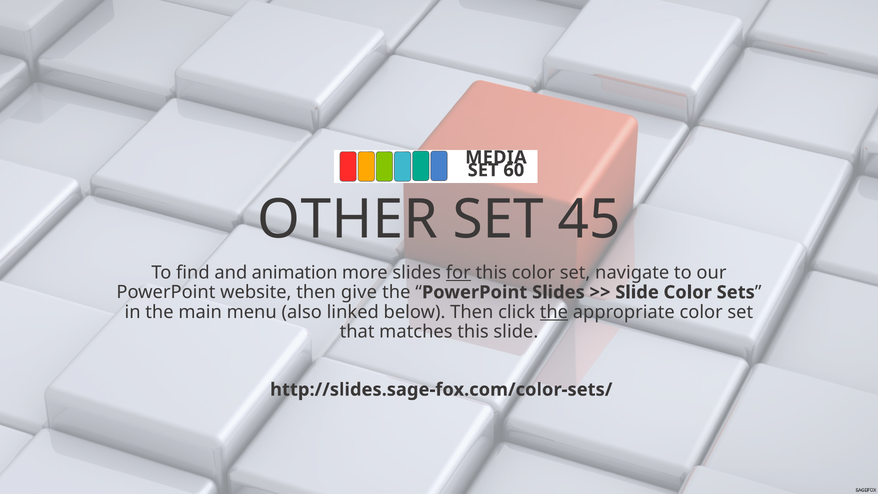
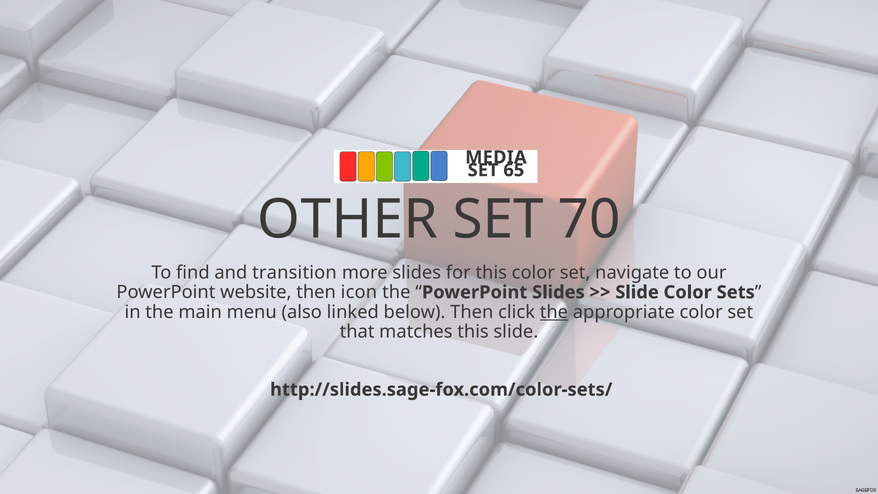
60: 60 -> 65 (514, 170)
45: 45 -> 70 (589, 219)
animation: animation -> transition (294, 272)
for underline: present -> none (458, 272)
give: give -> icon (359, 292)
